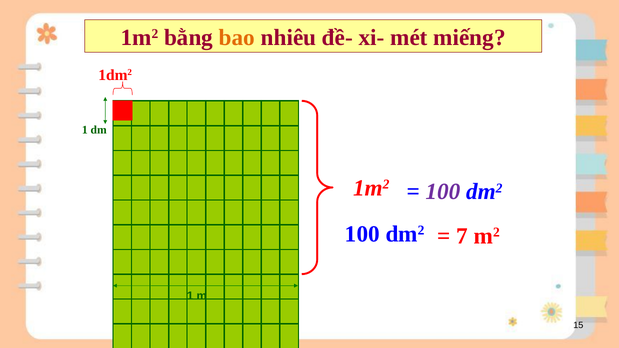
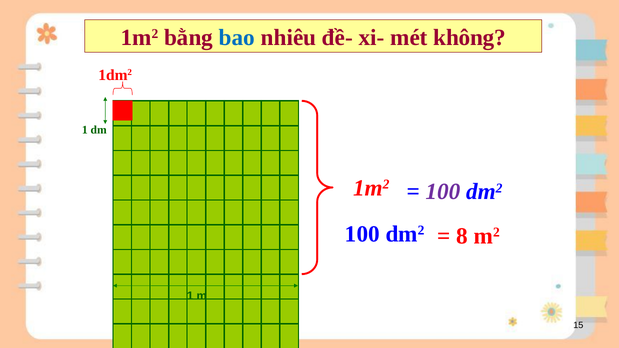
bao colour: orange -> blue (237, 38)
miếng: miếng -> không (470, 38)
7: 7 -> 8 (462, 236)
